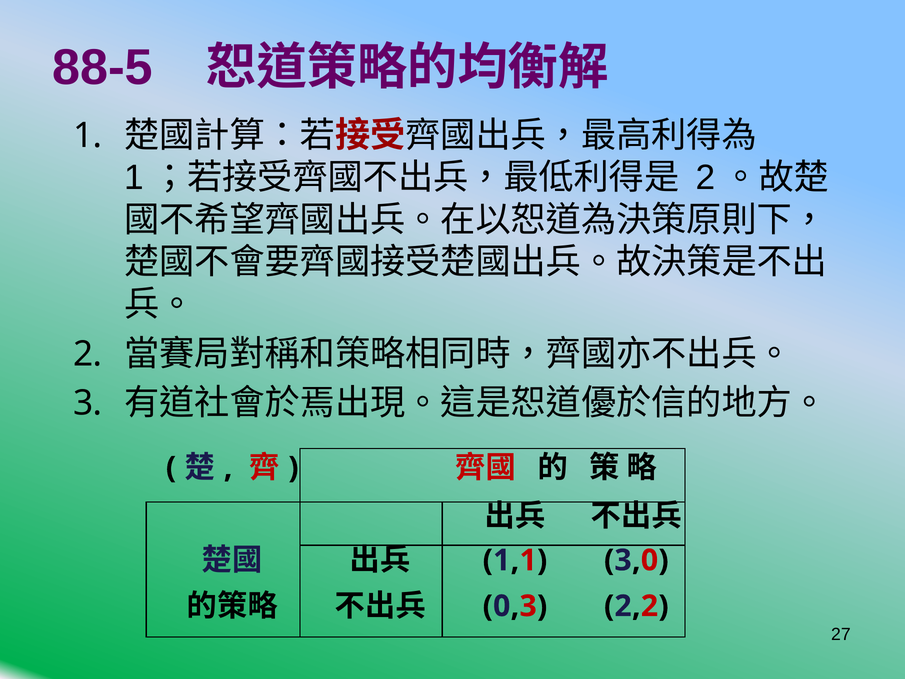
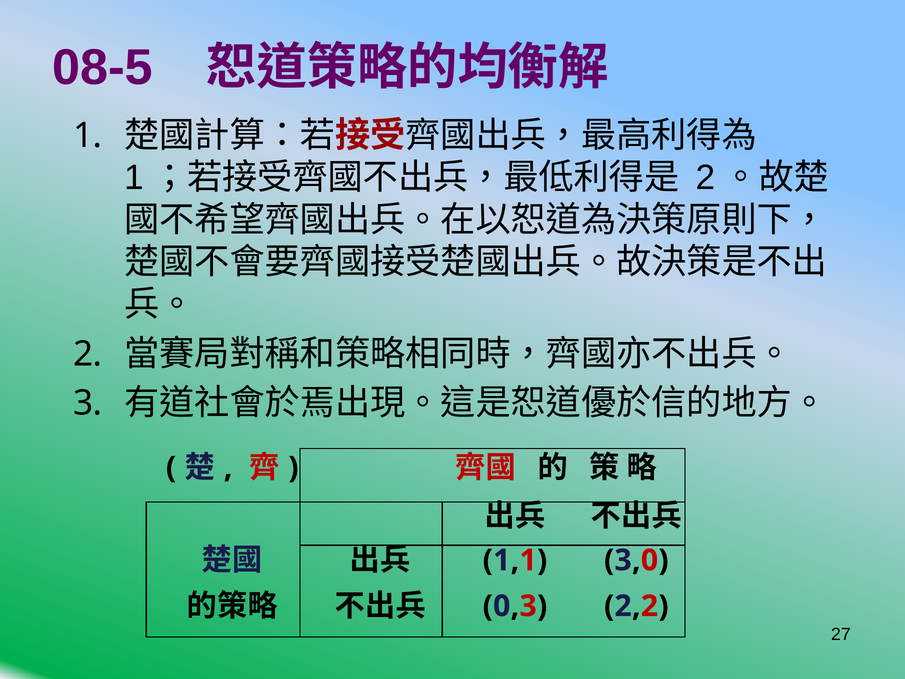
88-5: 88-5 -> 08-5 (102, 67)
